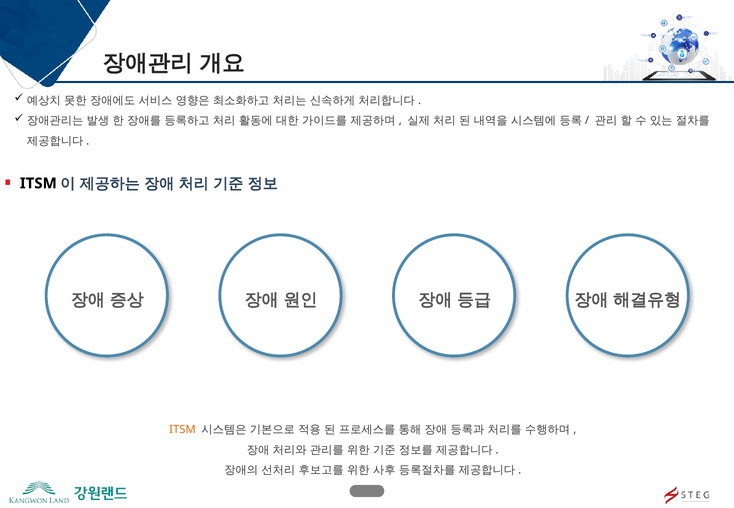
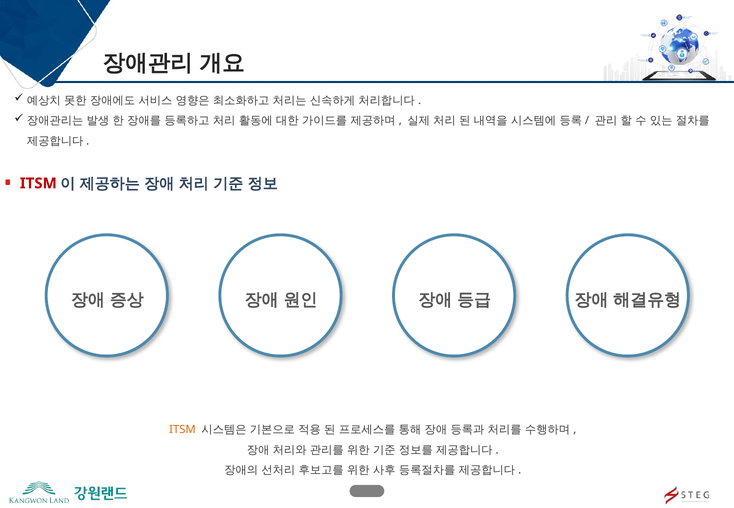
ITSM colour: black -> red (38, 183)
